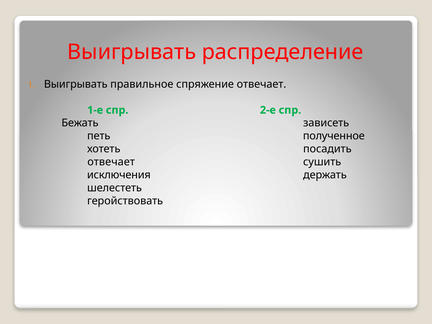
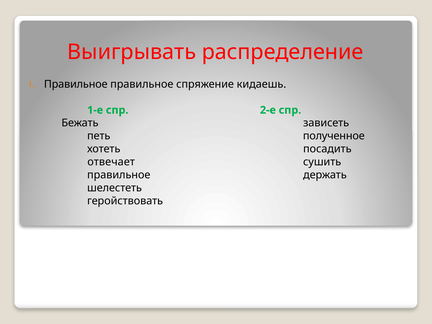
Выигрывать: Выигрывать -> Правильное (76, 84)
спряжение отвечает: отвечает -> кидаешь (261, 84)
исключения: исключения -> правильное (119, 175)
